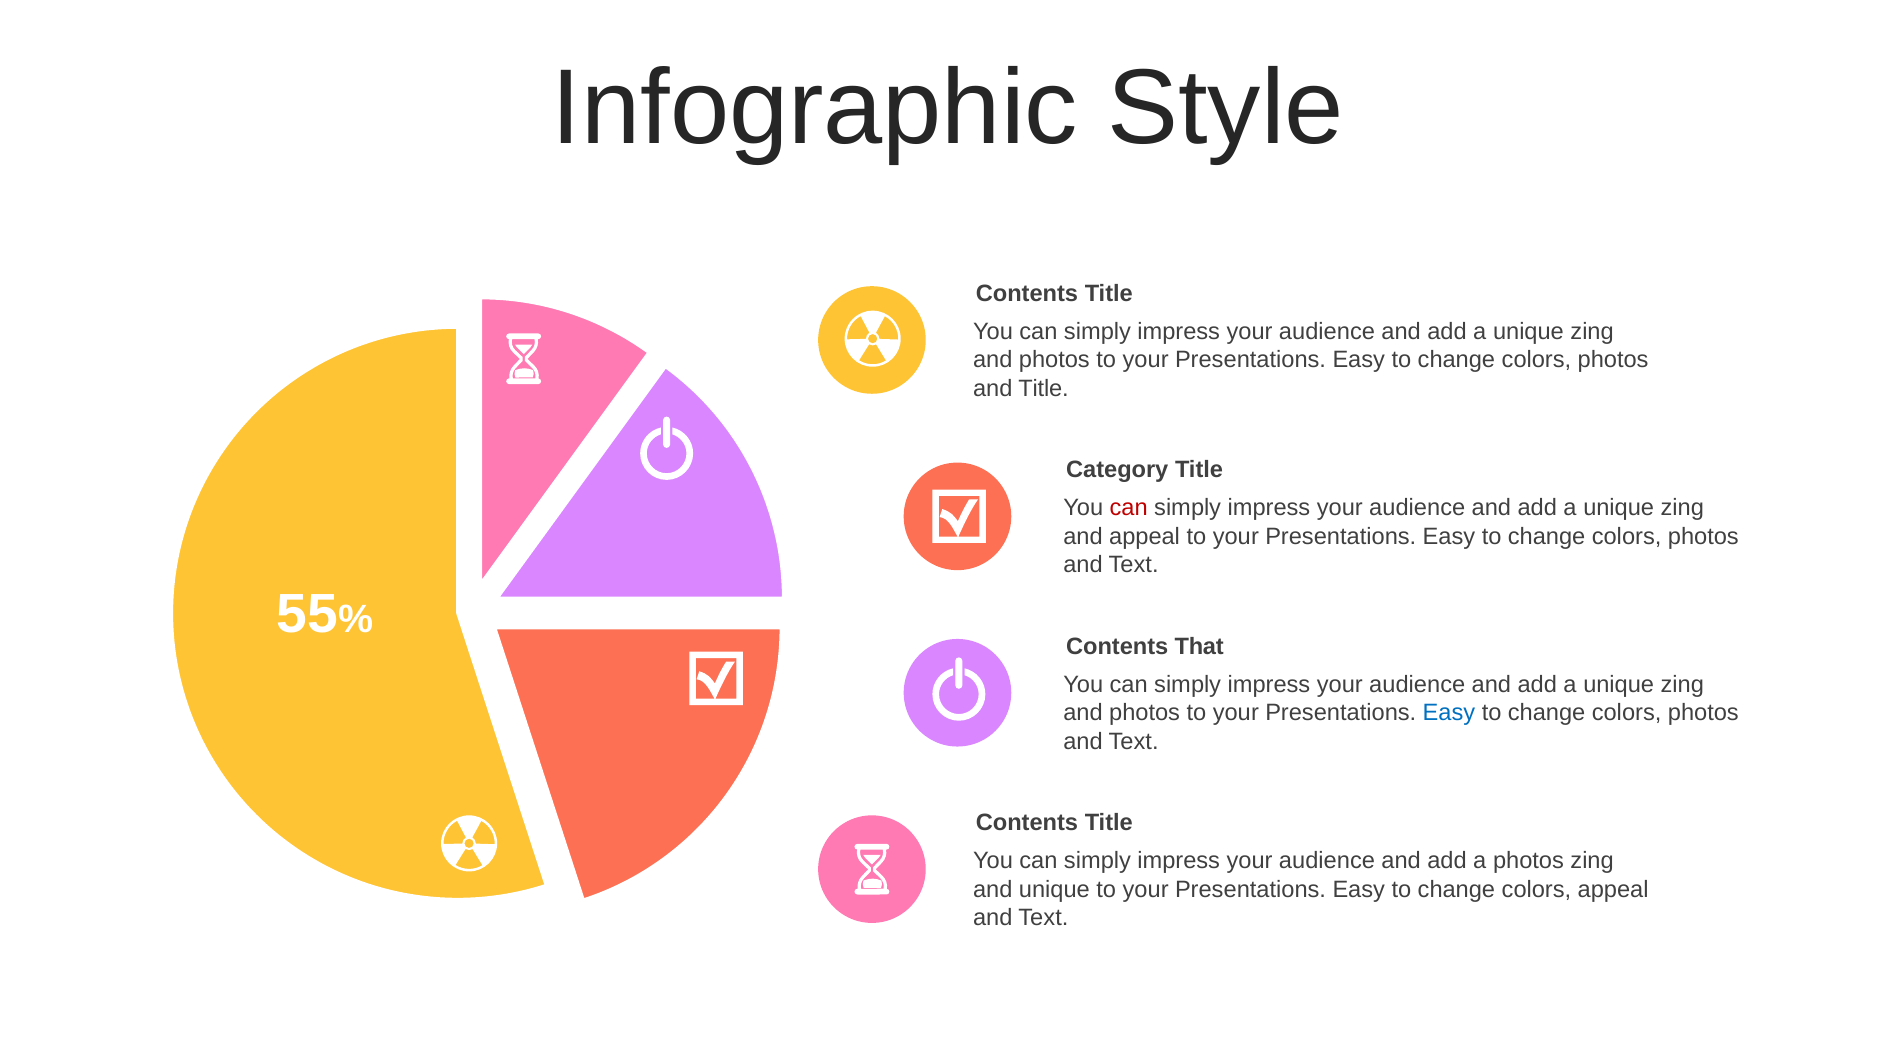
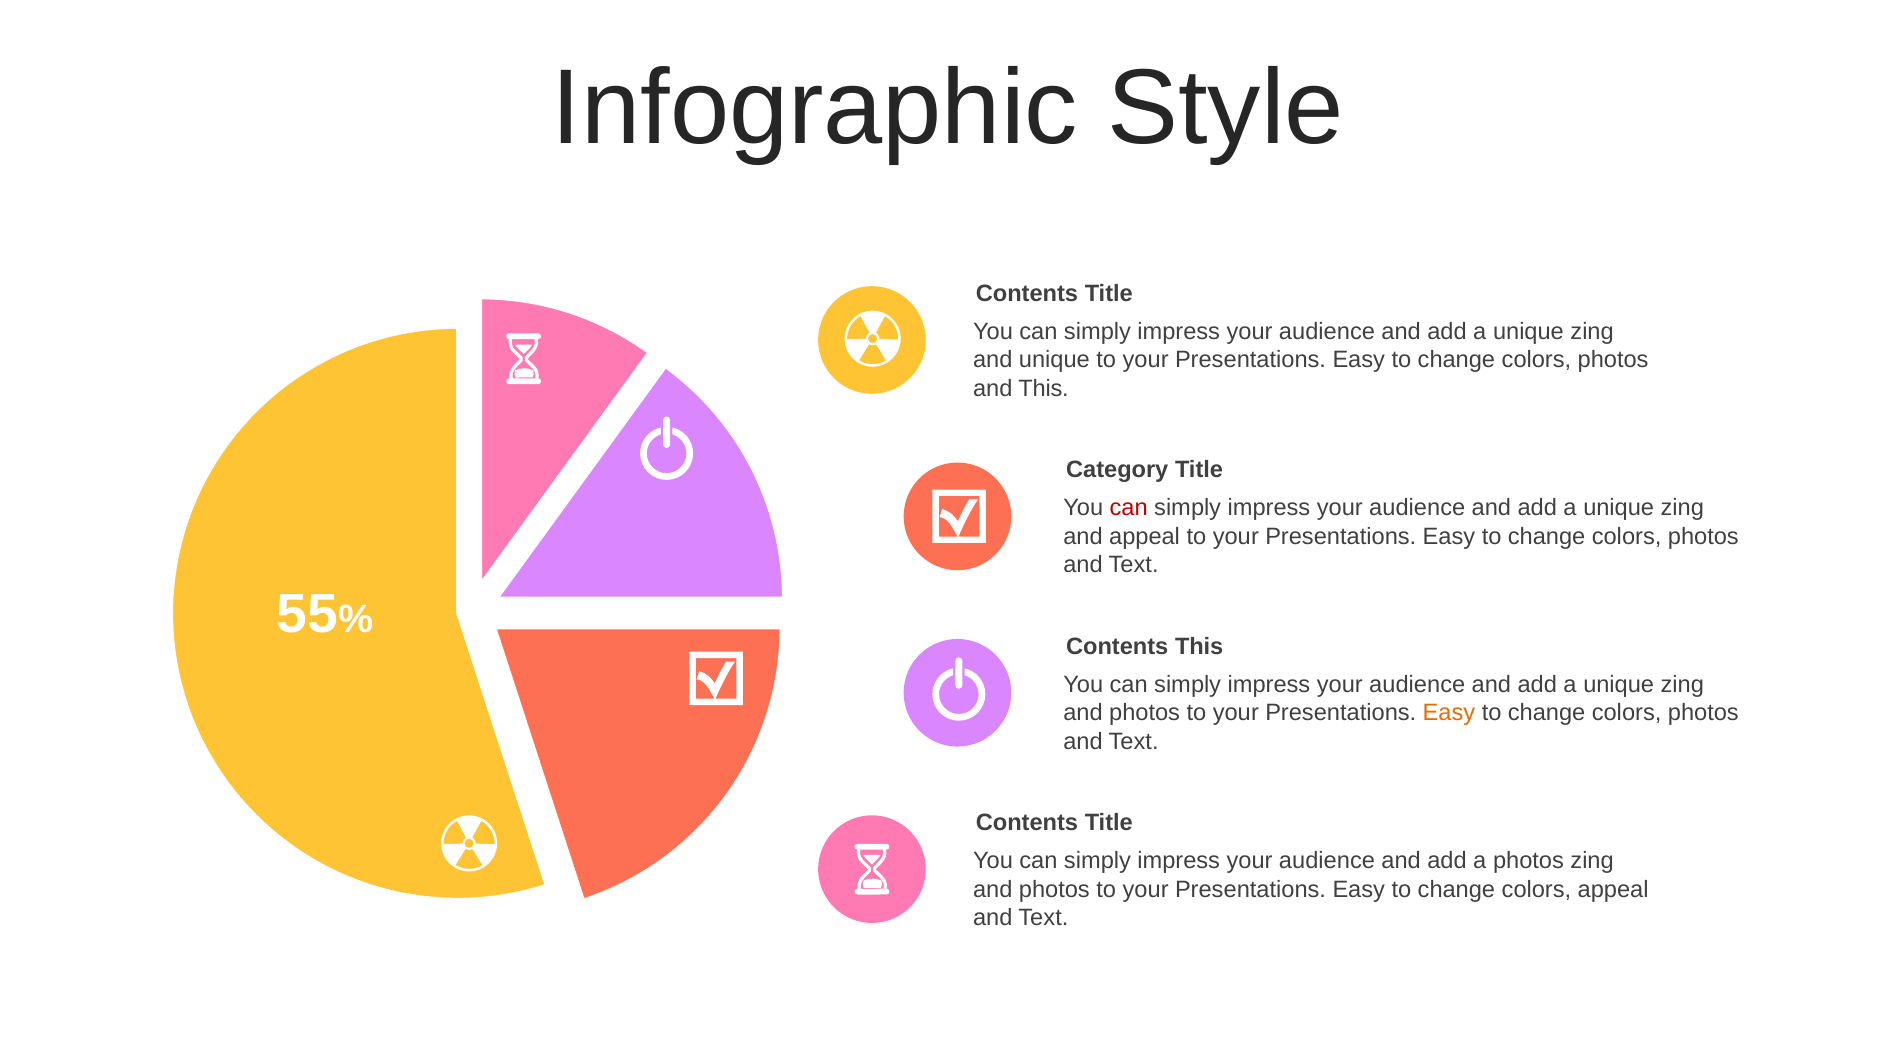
photos: photos -> unique (1054, 360)
and Title: Title -> This (1044, 389)
Contents That: That -> This (1199, 646)
Easy colour: blue -> orange (1449, 713)
unique: unique -> photos (1054, 889)
